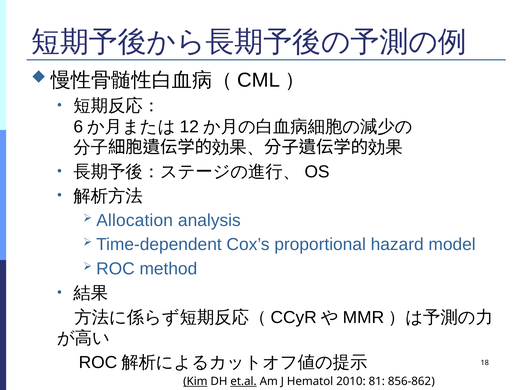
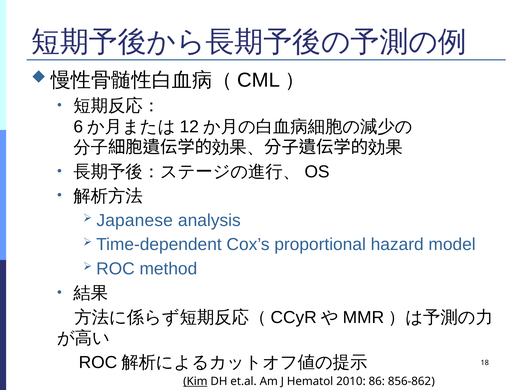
Allocation: Allocation -> Japanese (135, 220)
et.al underline: present -> none (243, 381)
81: 81 -> 86 (377, 381)
